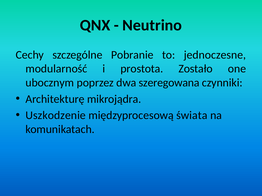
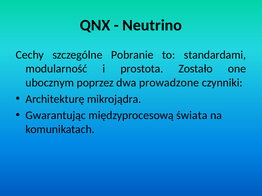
jednoczesne: jednoczesne -> standardami (215, 55)
szeregowana: szeregowana -> prowadzone (169, 83)
Uszkodzenie: Uszkodzenie -> Gwarantując (56, 116)
